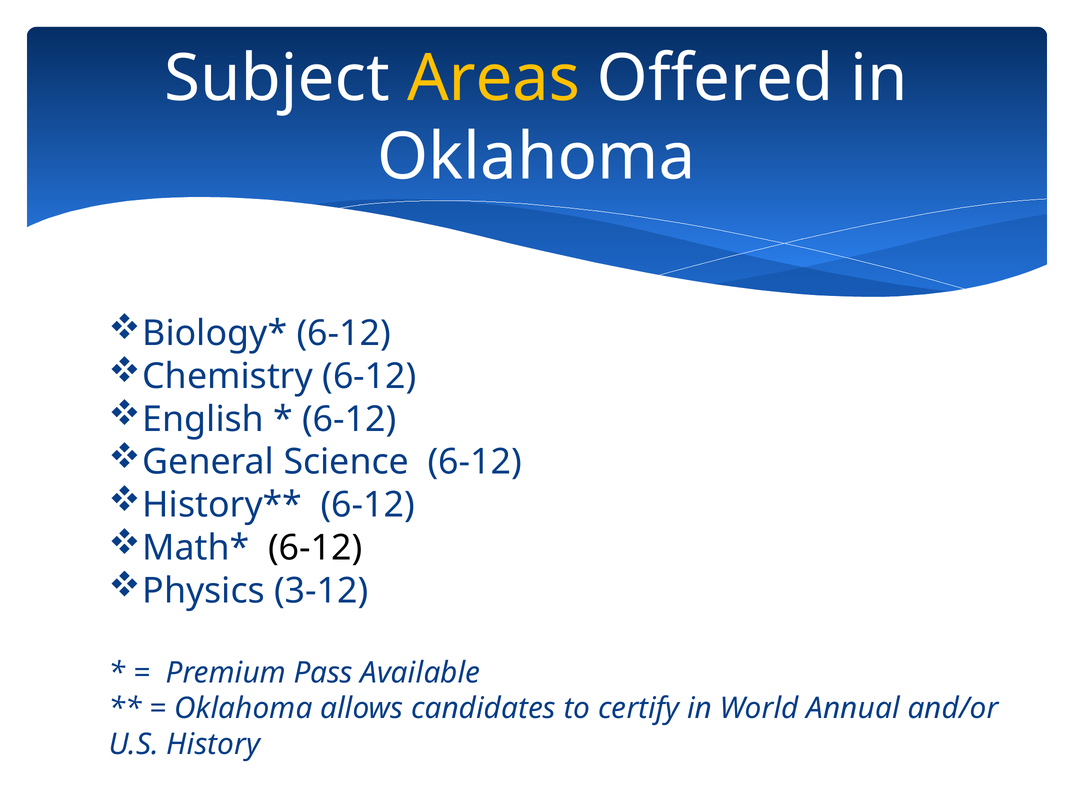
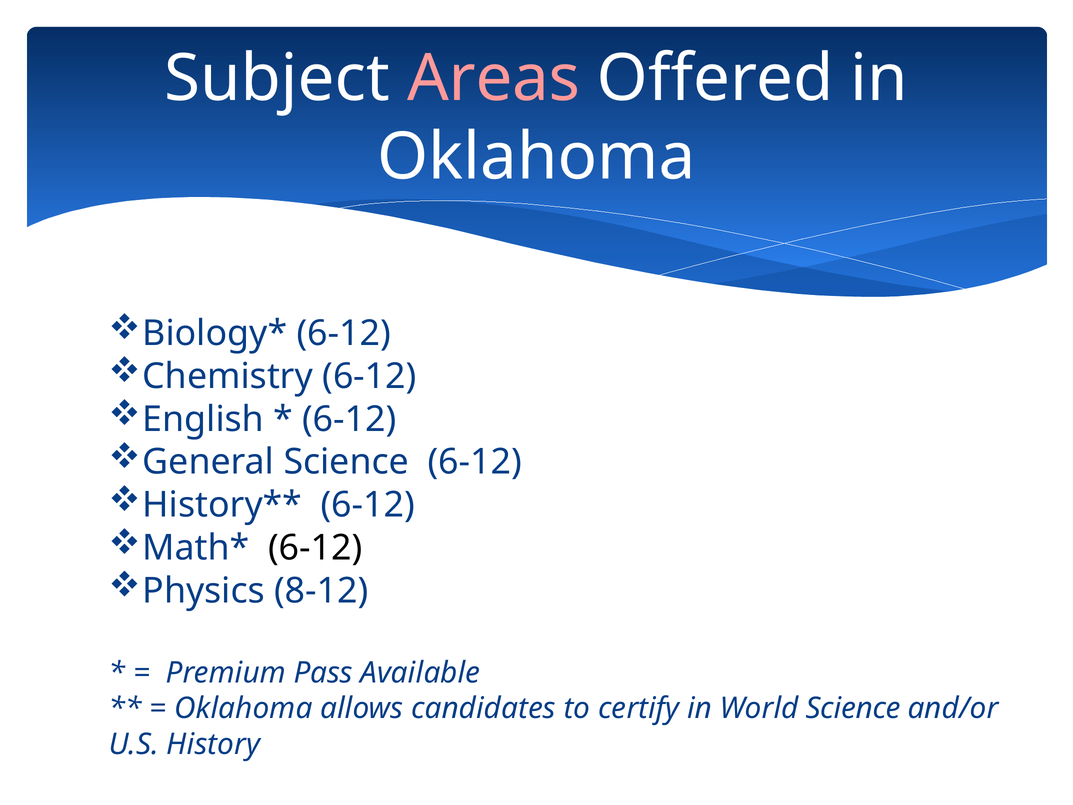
Areas colour: yellow -> pink (494, 78)
3-12: 3-12 -> 8-12 (321, 591)
World Annual: Annual -> Science (853, 708)
